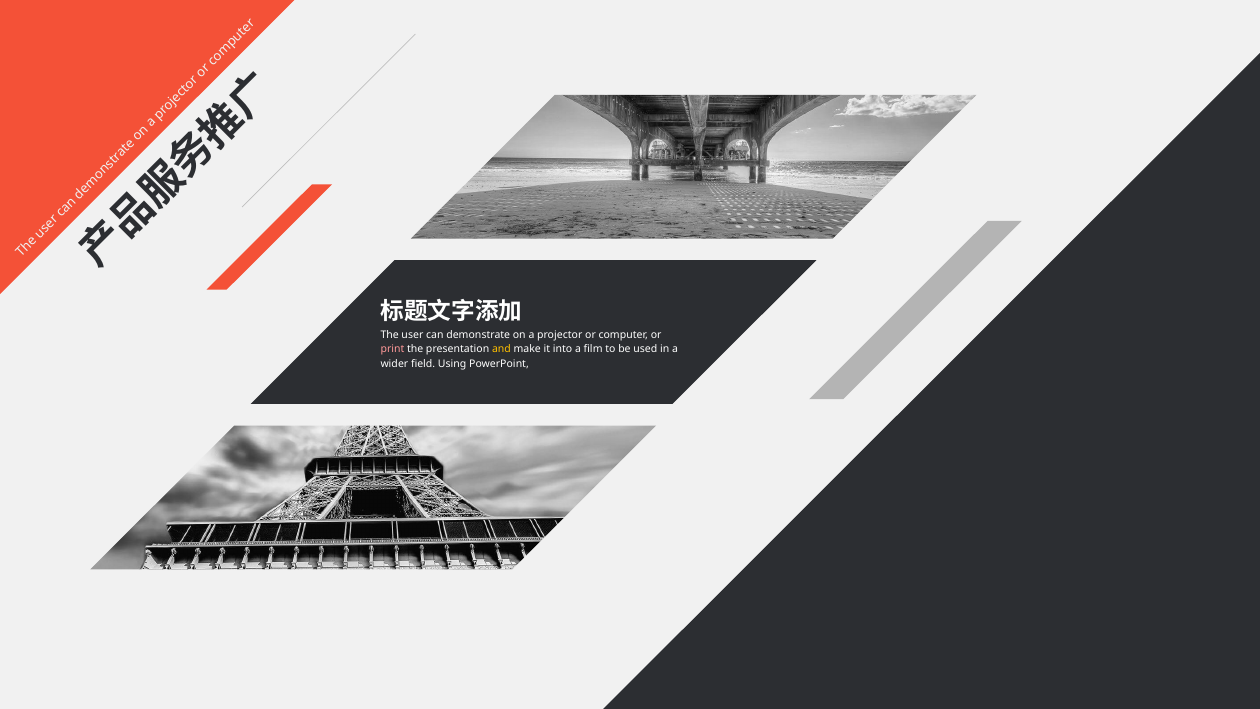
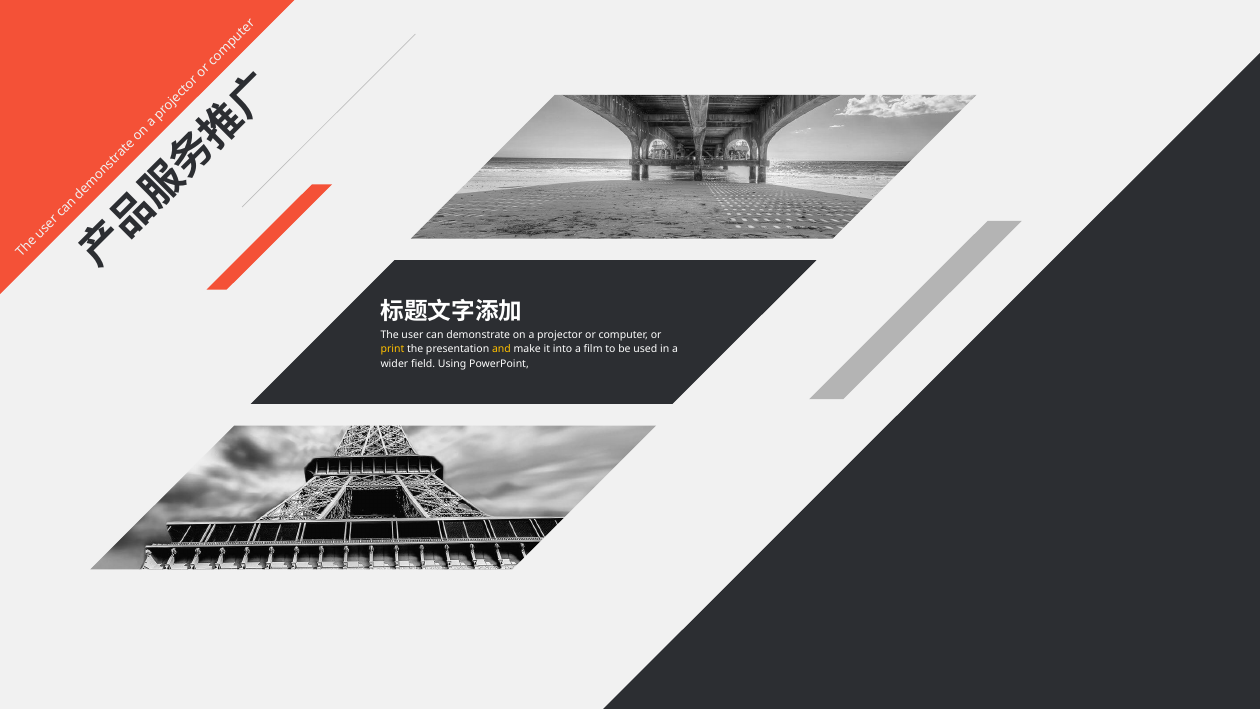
print colour: pink -> yellow (392, 349)
